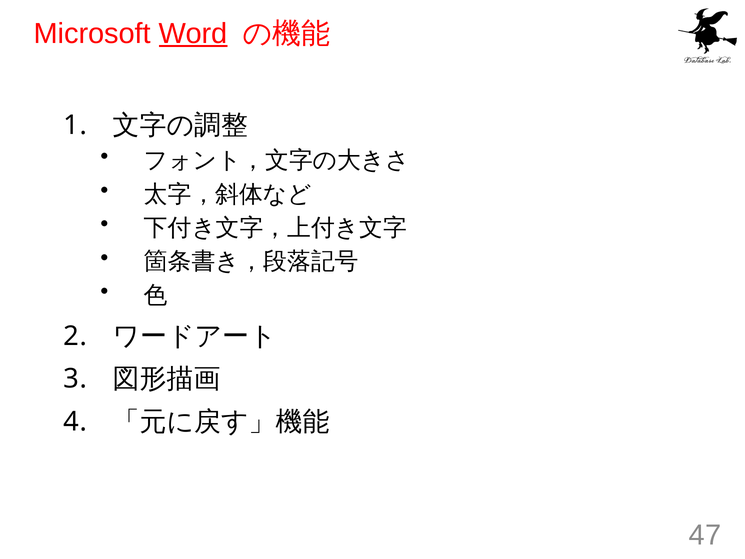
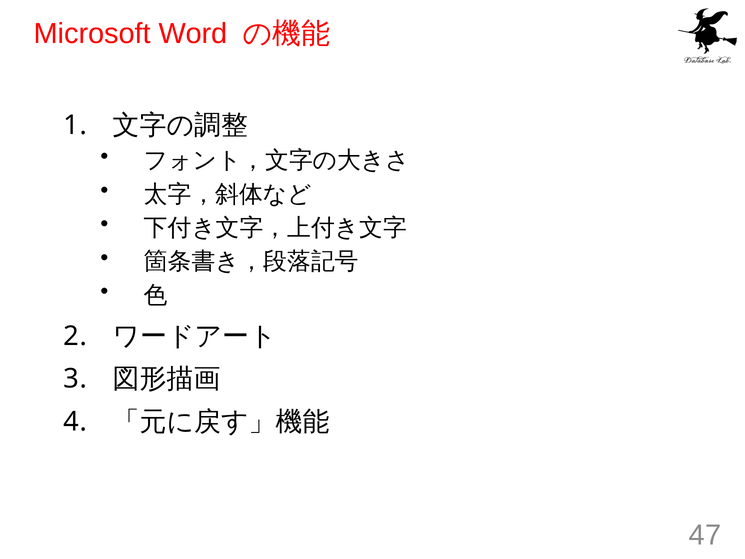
Word underline: present -> none (193, 33)
